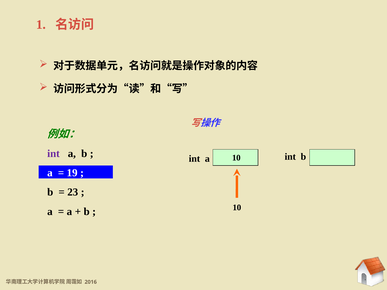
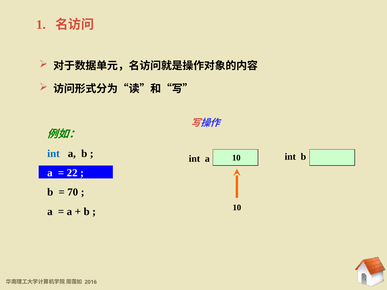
int colour: purple -> blue (53, 154)
19: 19 -> 22 (72, 173)
23: 23 -> 70 (73, 192)
